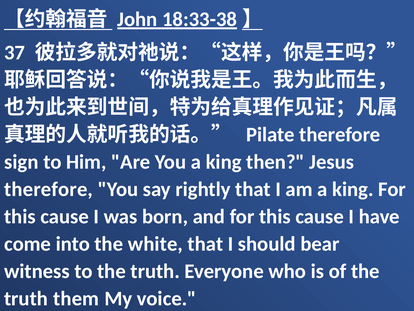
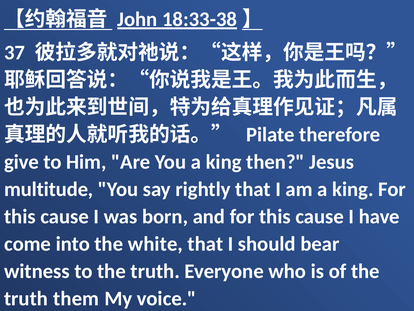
sign: sign -> give (22, 162)
therefore: therefore -> multitude (49, 189)
